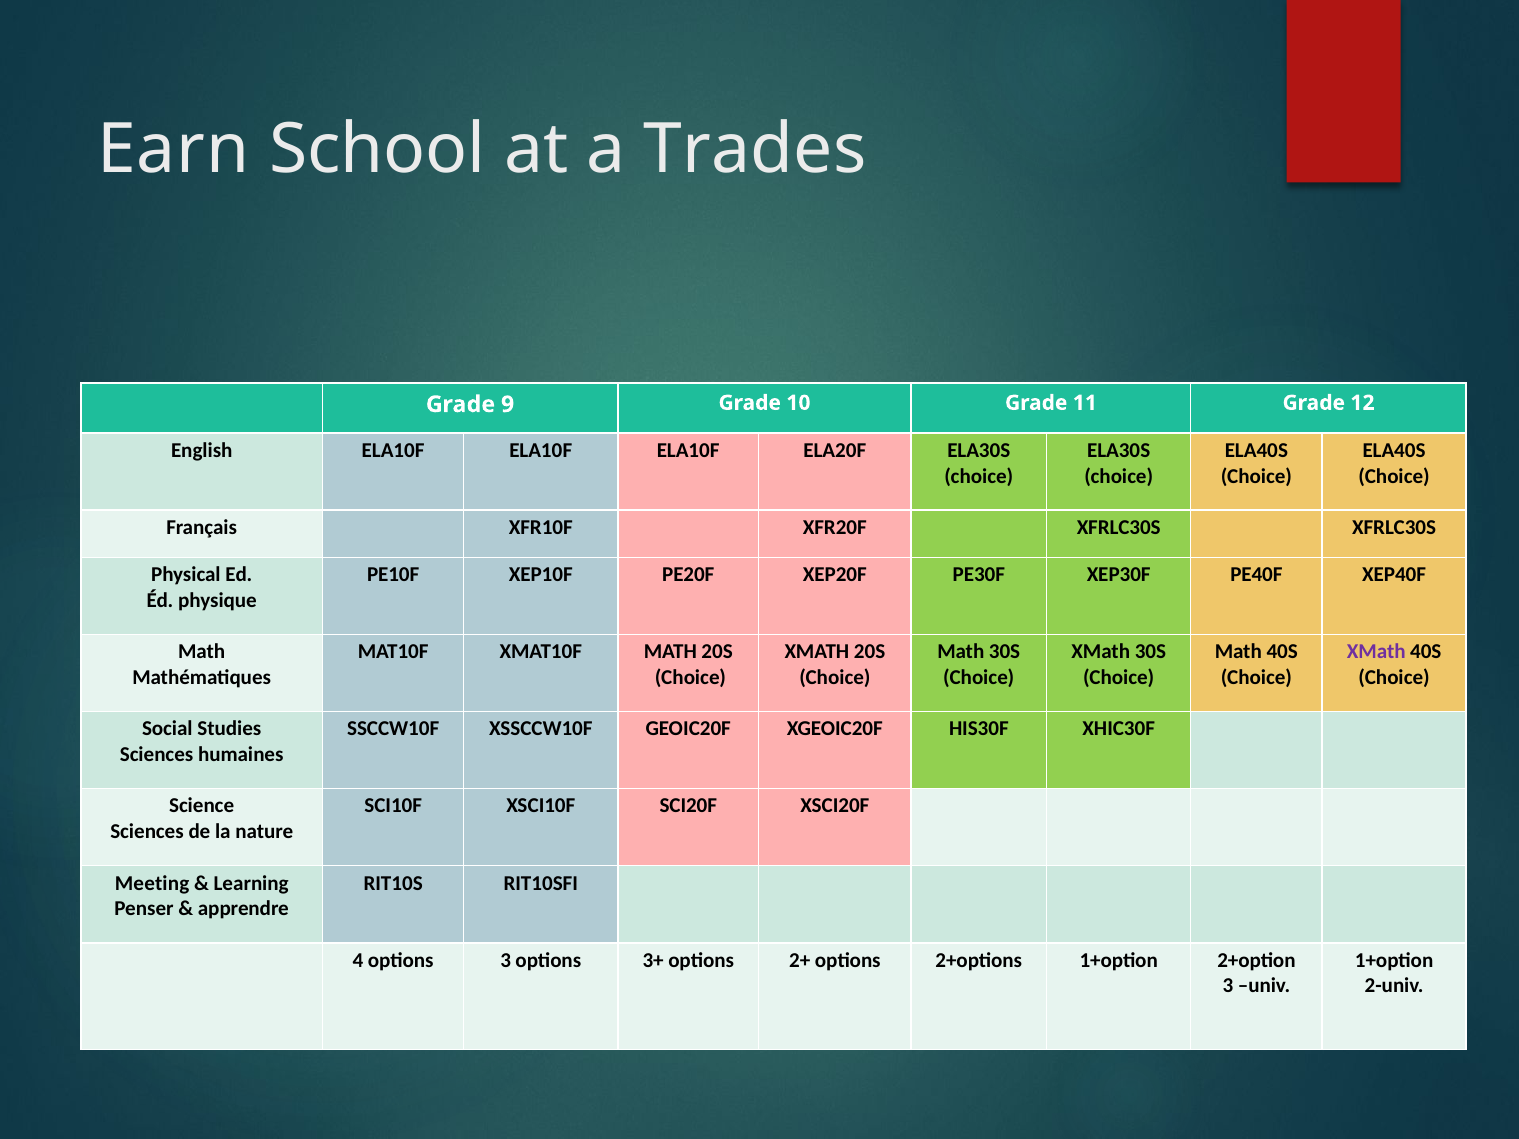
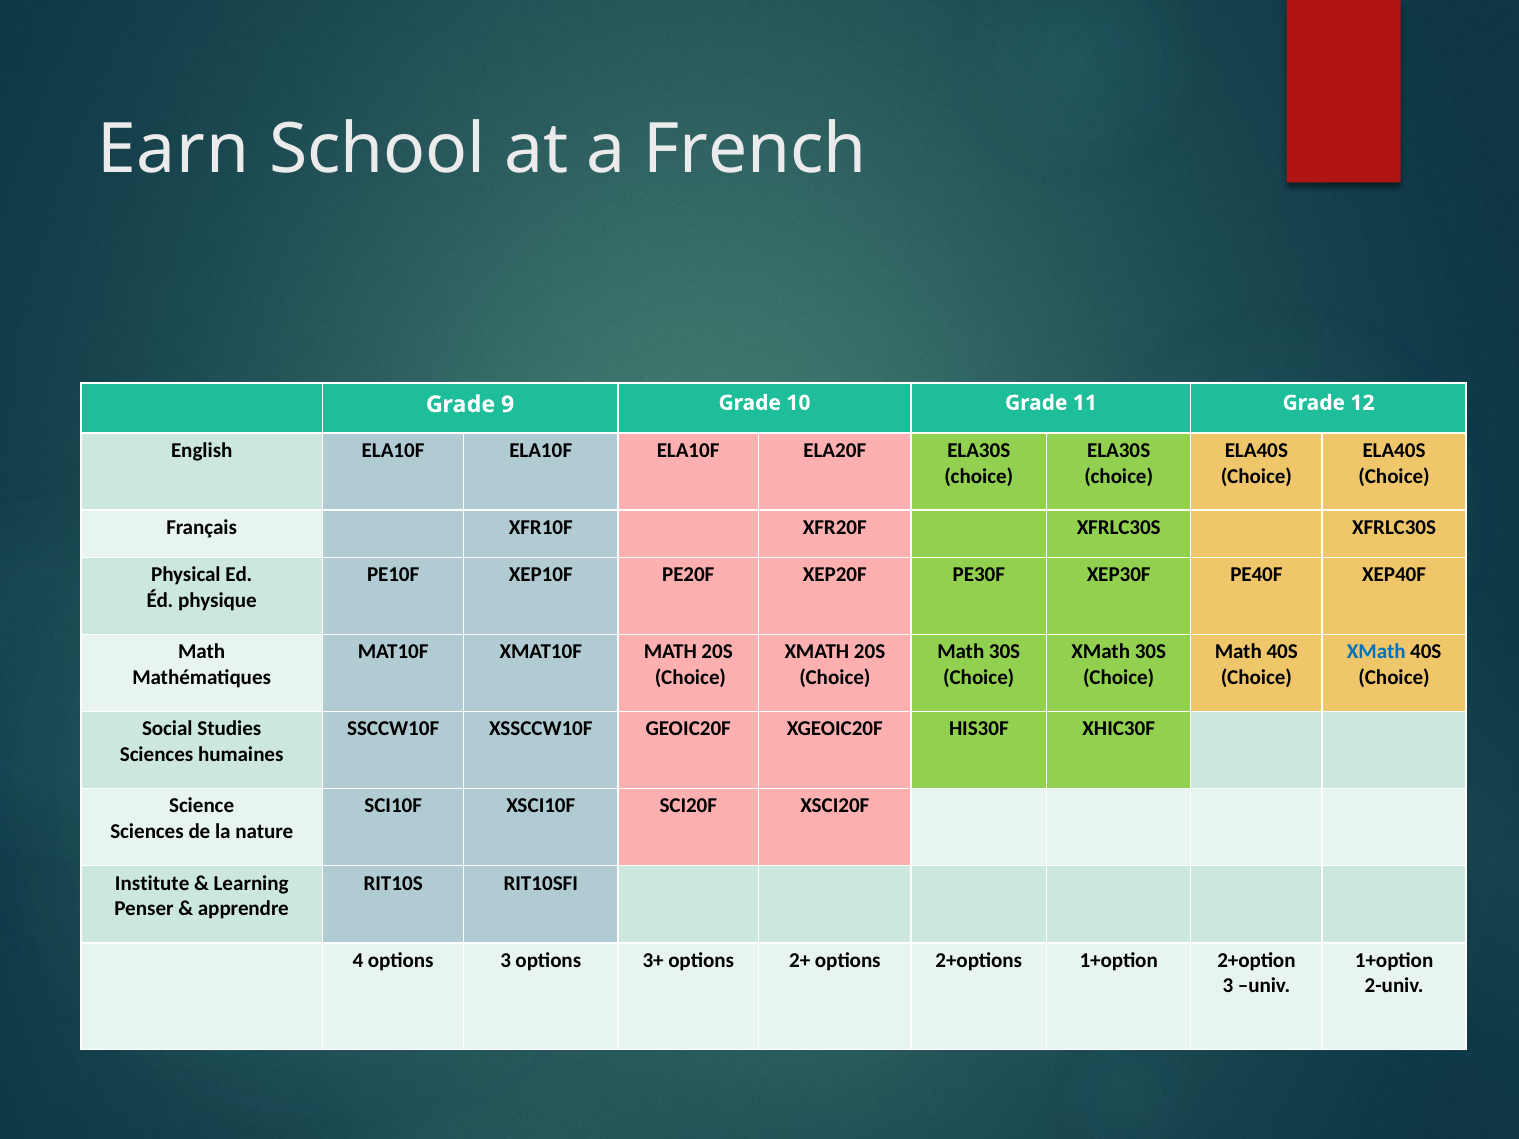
Trades: Trades -> French (755, 149)
XMath colour: purple -> blue (1376, 652)
Meeting: Meeting -> Institute (152, 883)
